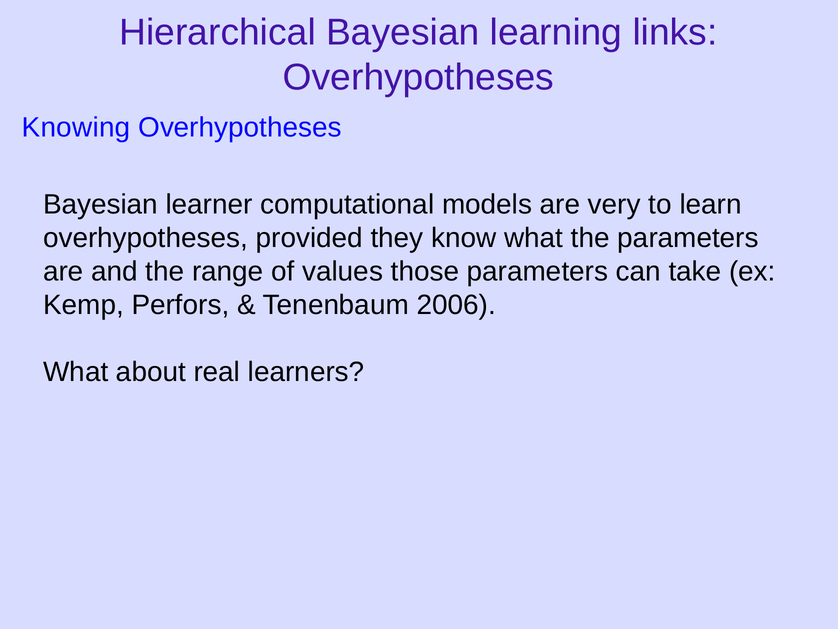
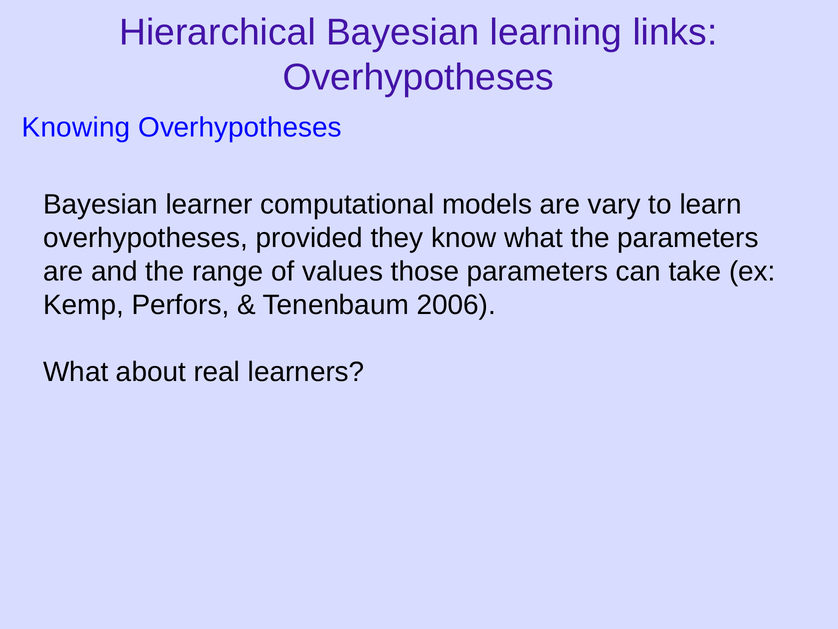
very: very -> vary (614, 204)
